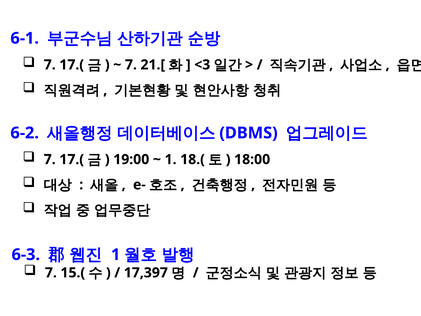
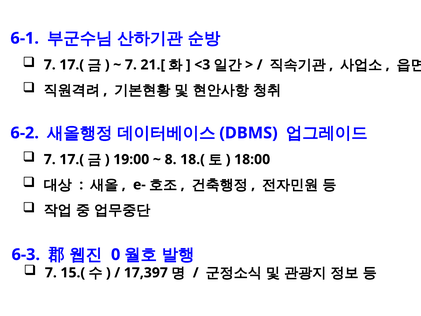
1: 1 -> 8 (171, 159)
1: 1 -> 0 (116, 254)
